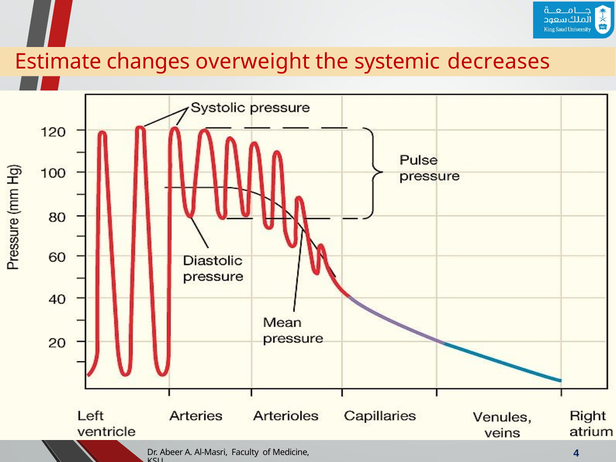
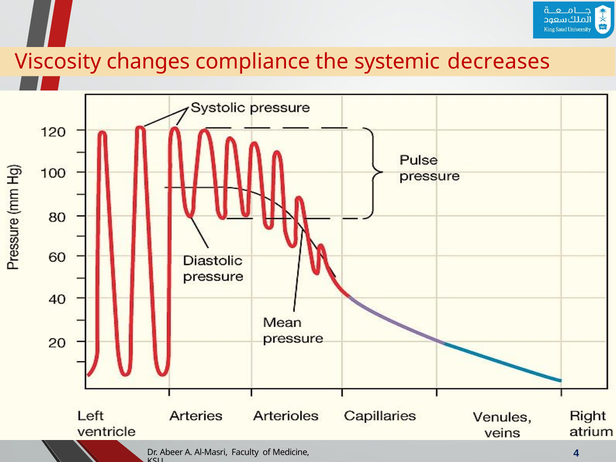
Estimate: Estimate -> Viscosity (58, 62)
overweight: overweight -> compliance (253, 62)
